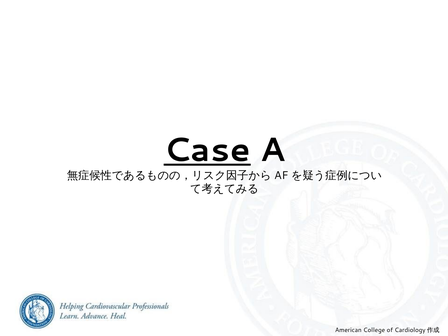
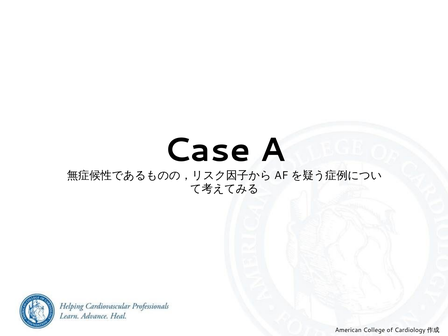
Case underline: present -> none (207, 150)
